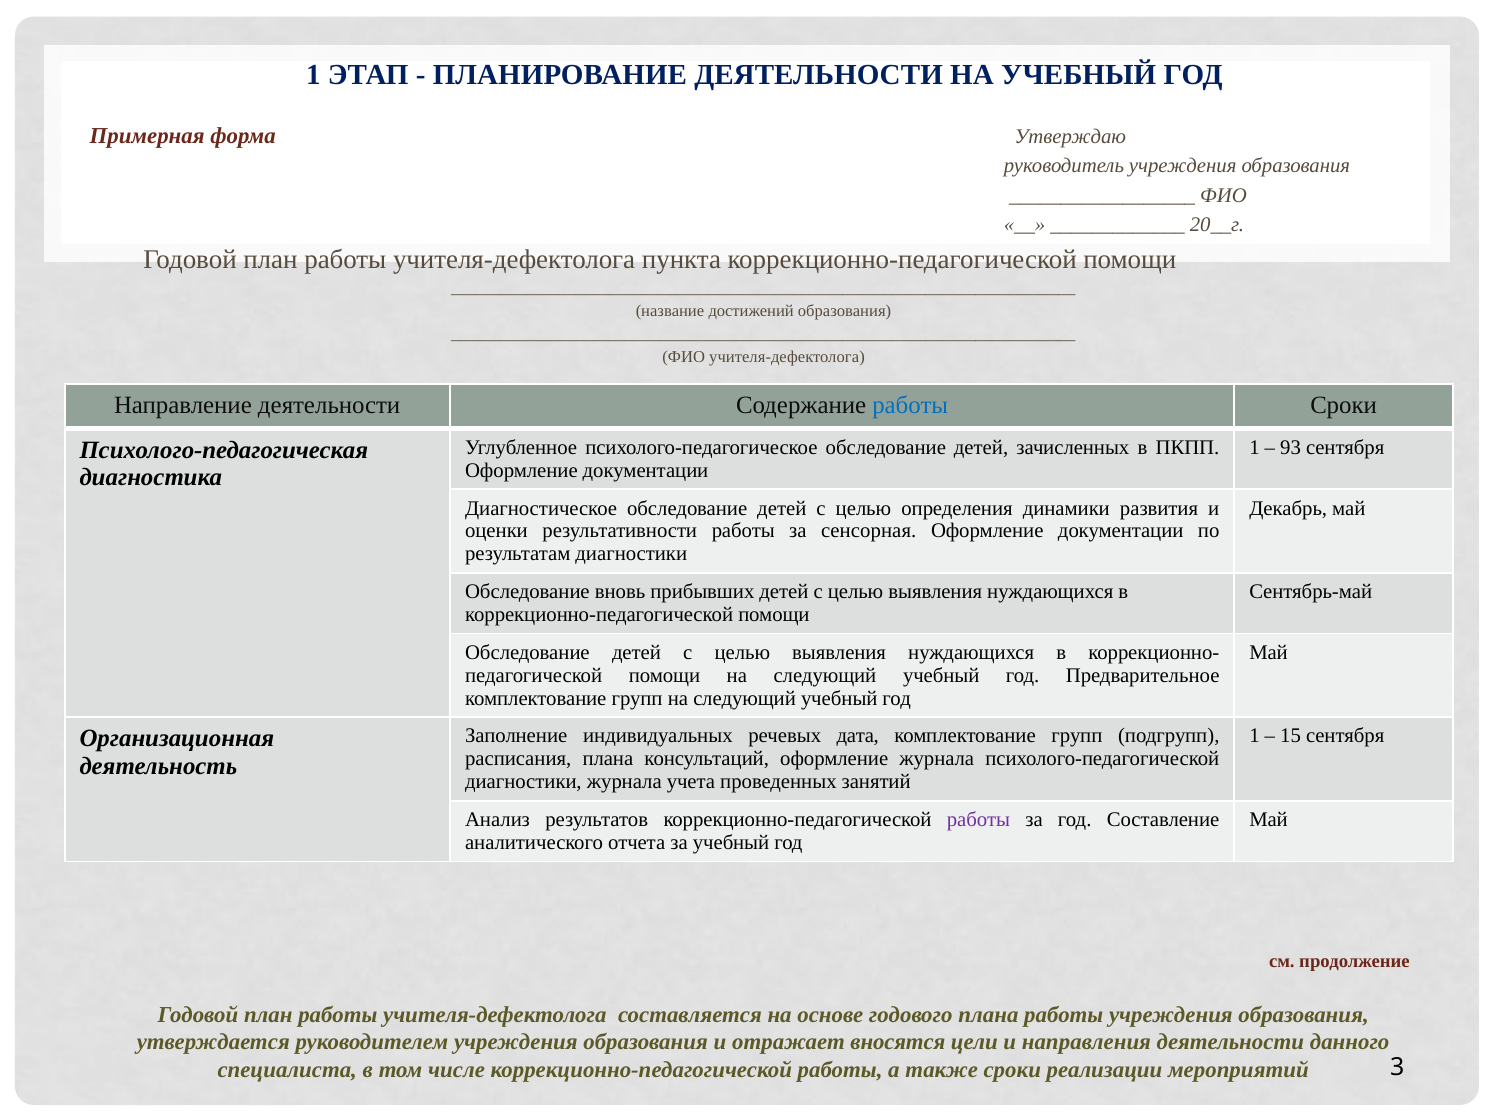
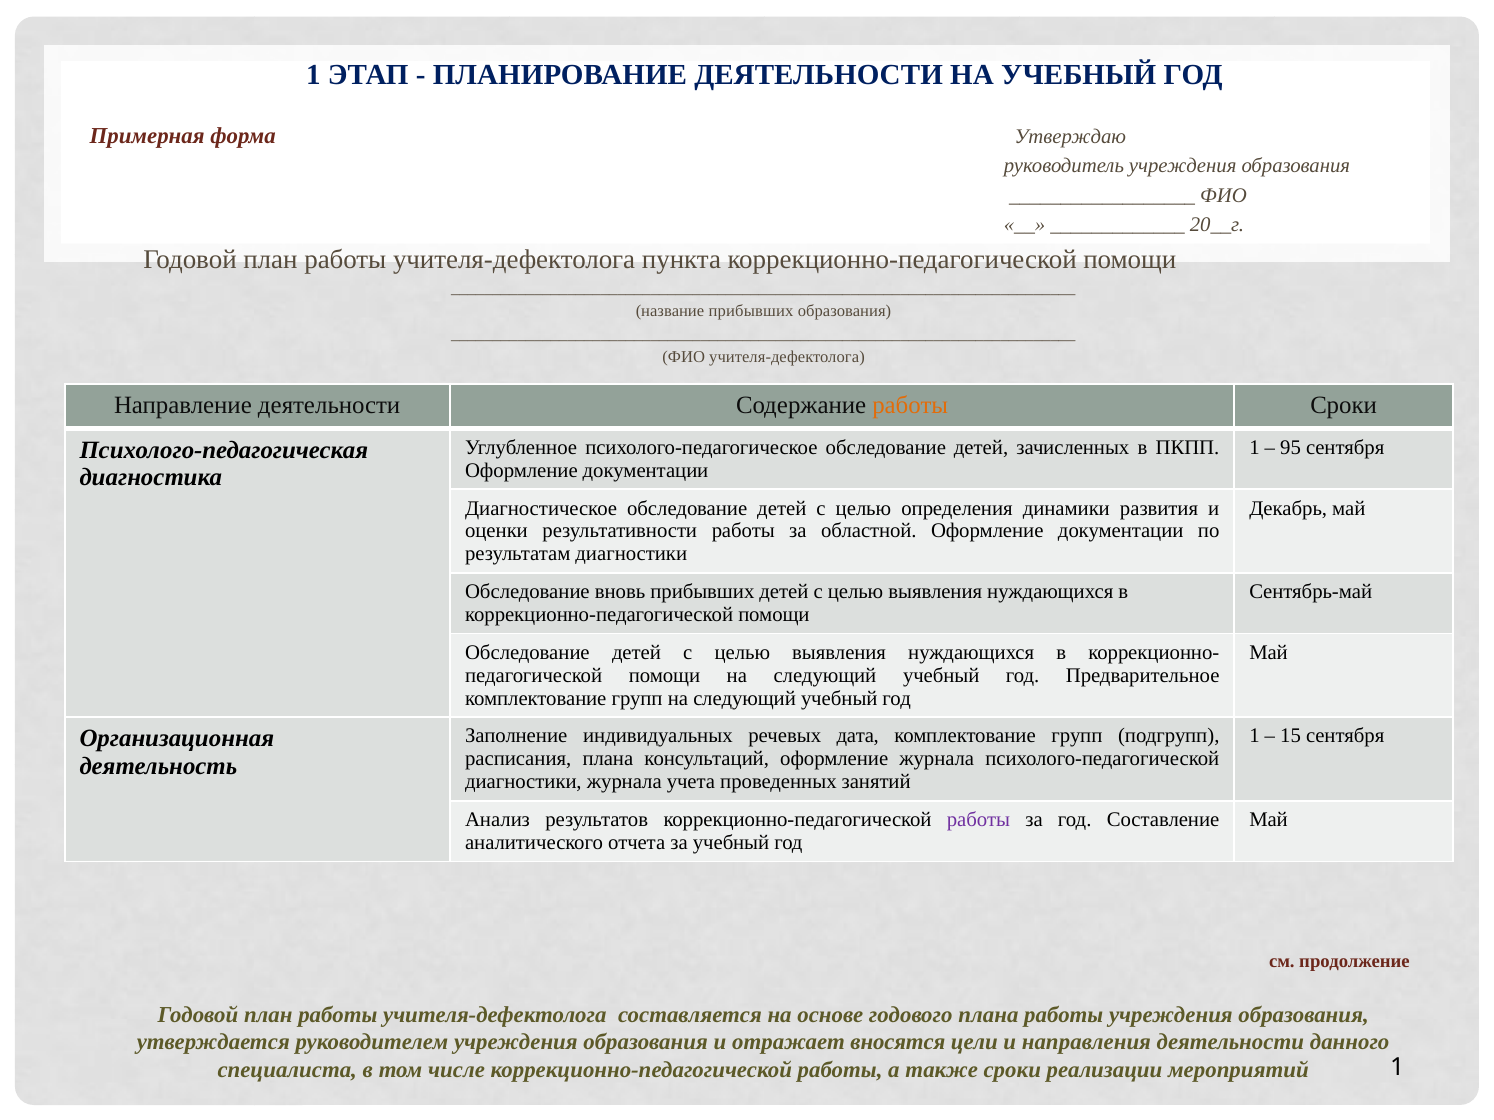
название достижений: достижений -> прибывших (751, 311)
работы colour: blue -> orange (910, 405)
93: 93 -> 95 (1291, 448)
сенсорная: сенсорная -> областной (869, 531)
мероприятий 3: 3 -> 1 (1397, 1068)
